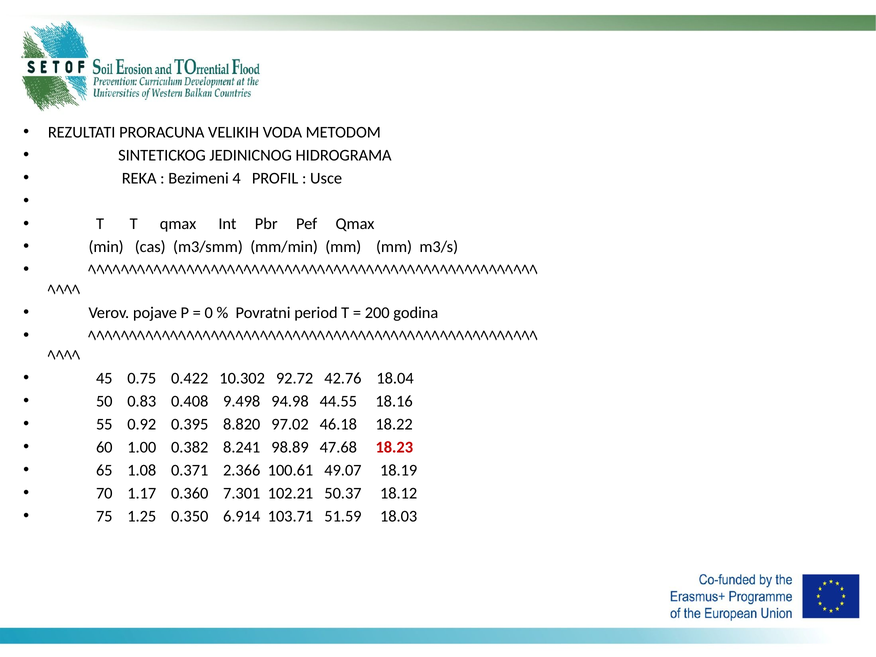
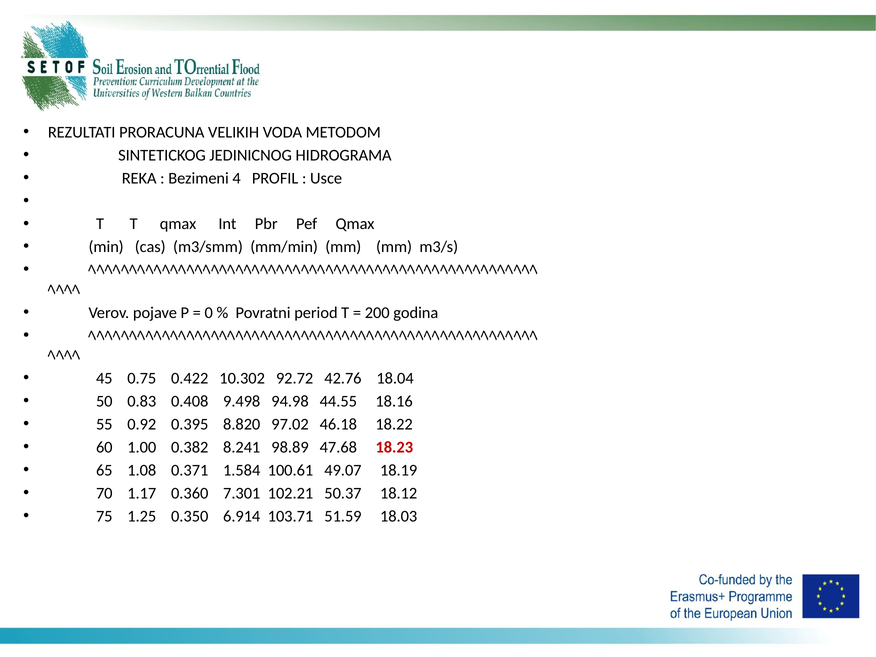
2.366: 2.366 -> 1.584 (242, 470)
